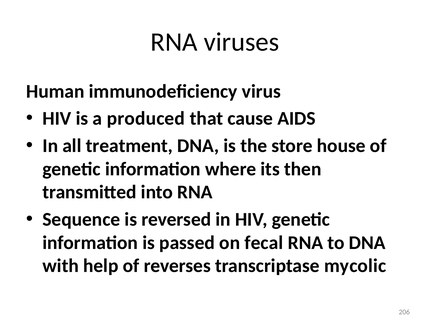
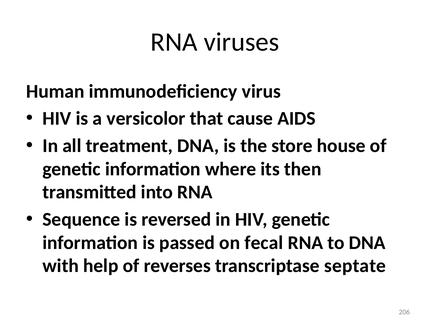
produced: produced -> versicolor (146, 119)
mycolic: mycolic -> septate (355, 266)
